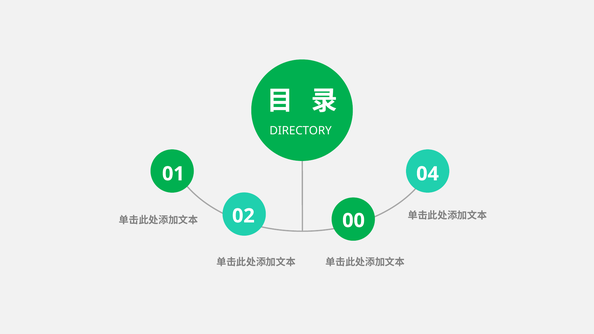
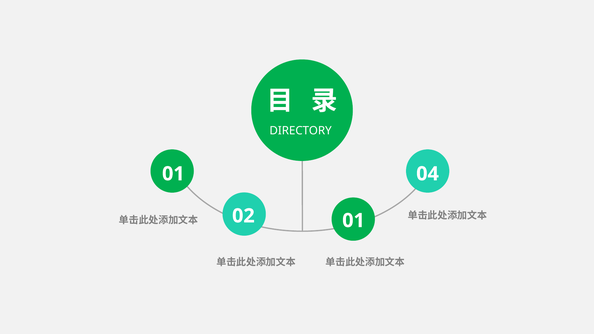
02 00: 00 -> 01 (354, 221)
